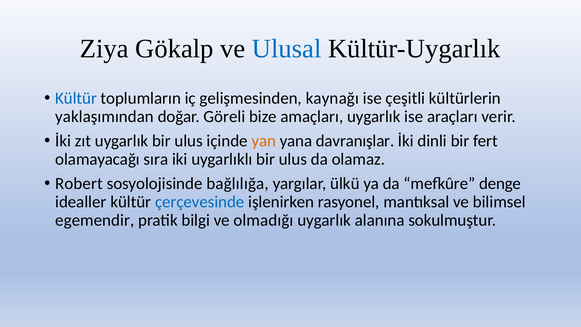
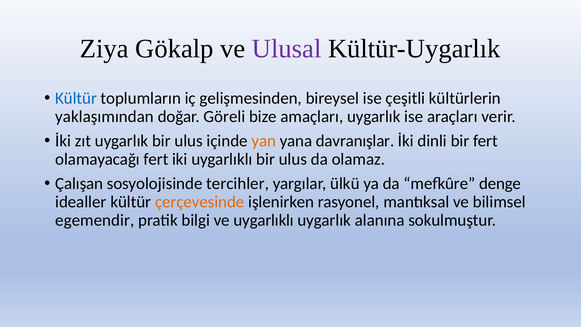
Ulusal colour: blue -> purple (287, 49)
kaynağı: kaynağı -> bireysel (332, 98)
olamayacağı sıra: sıra -> fert (156, 159)
Robert: Robert -> Çalışan (79, 184)
bağlılığa: bağlılığa -> tercihler (238, 184)
çerçevesinde colour: blue -> orange (200, 202)
ve olmadığı: olmadığı -> uygarlıklı (264, 220)
